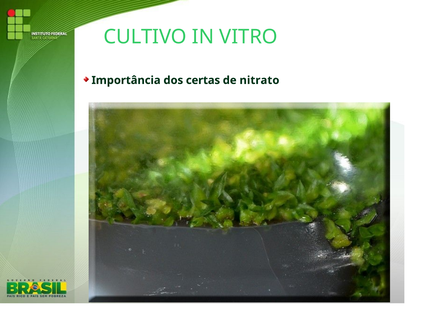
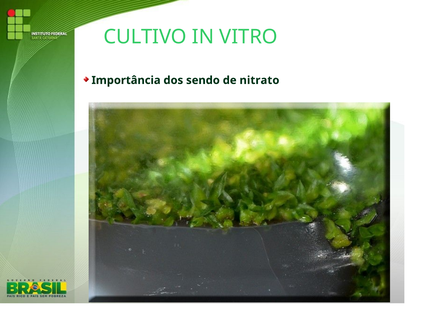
certas: certas -> sendo (203, 80)
